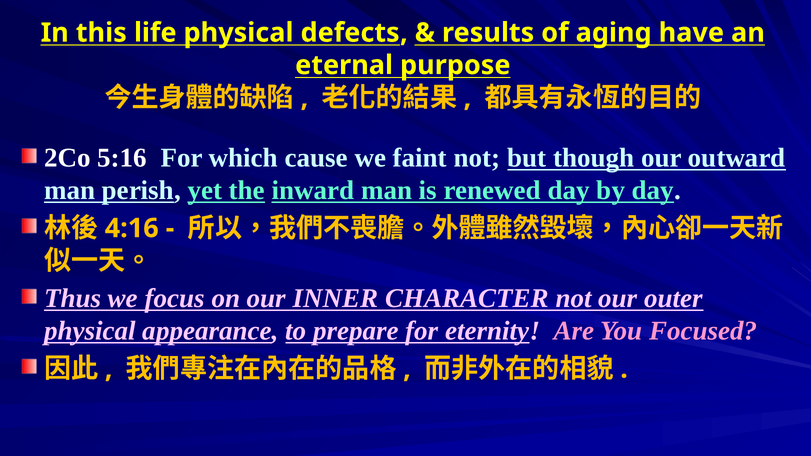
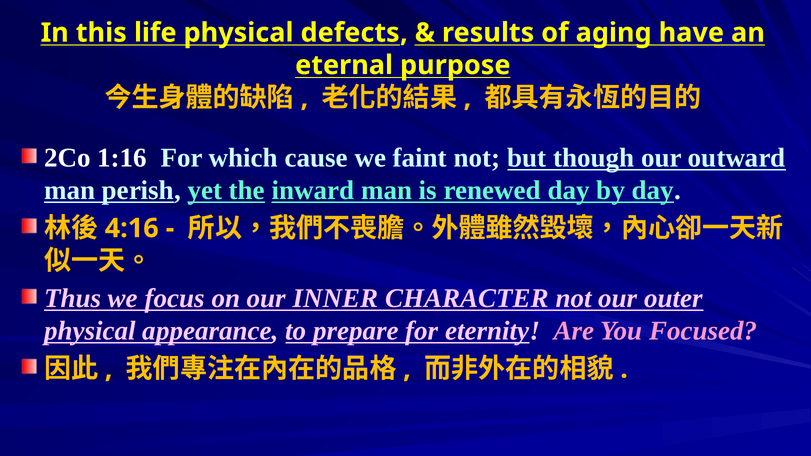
5:16: 5:16 -> 1:16 (122, 158)
